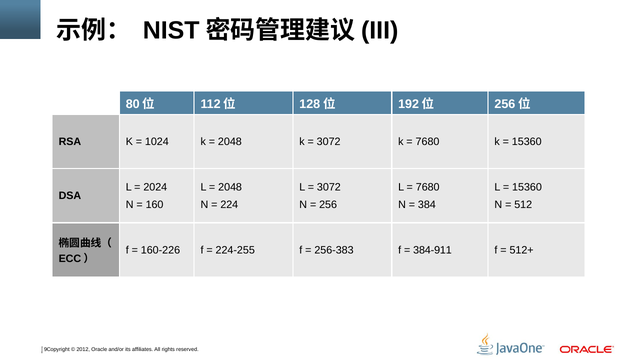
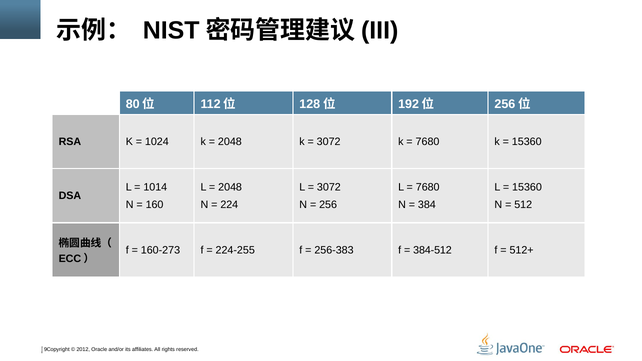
2024: 2024 -> 1014 (155, 187)
160-226: 160-226 -> 160-273 (160, 250)
384-911: 384-911 -> 384-512 (432, 250)
